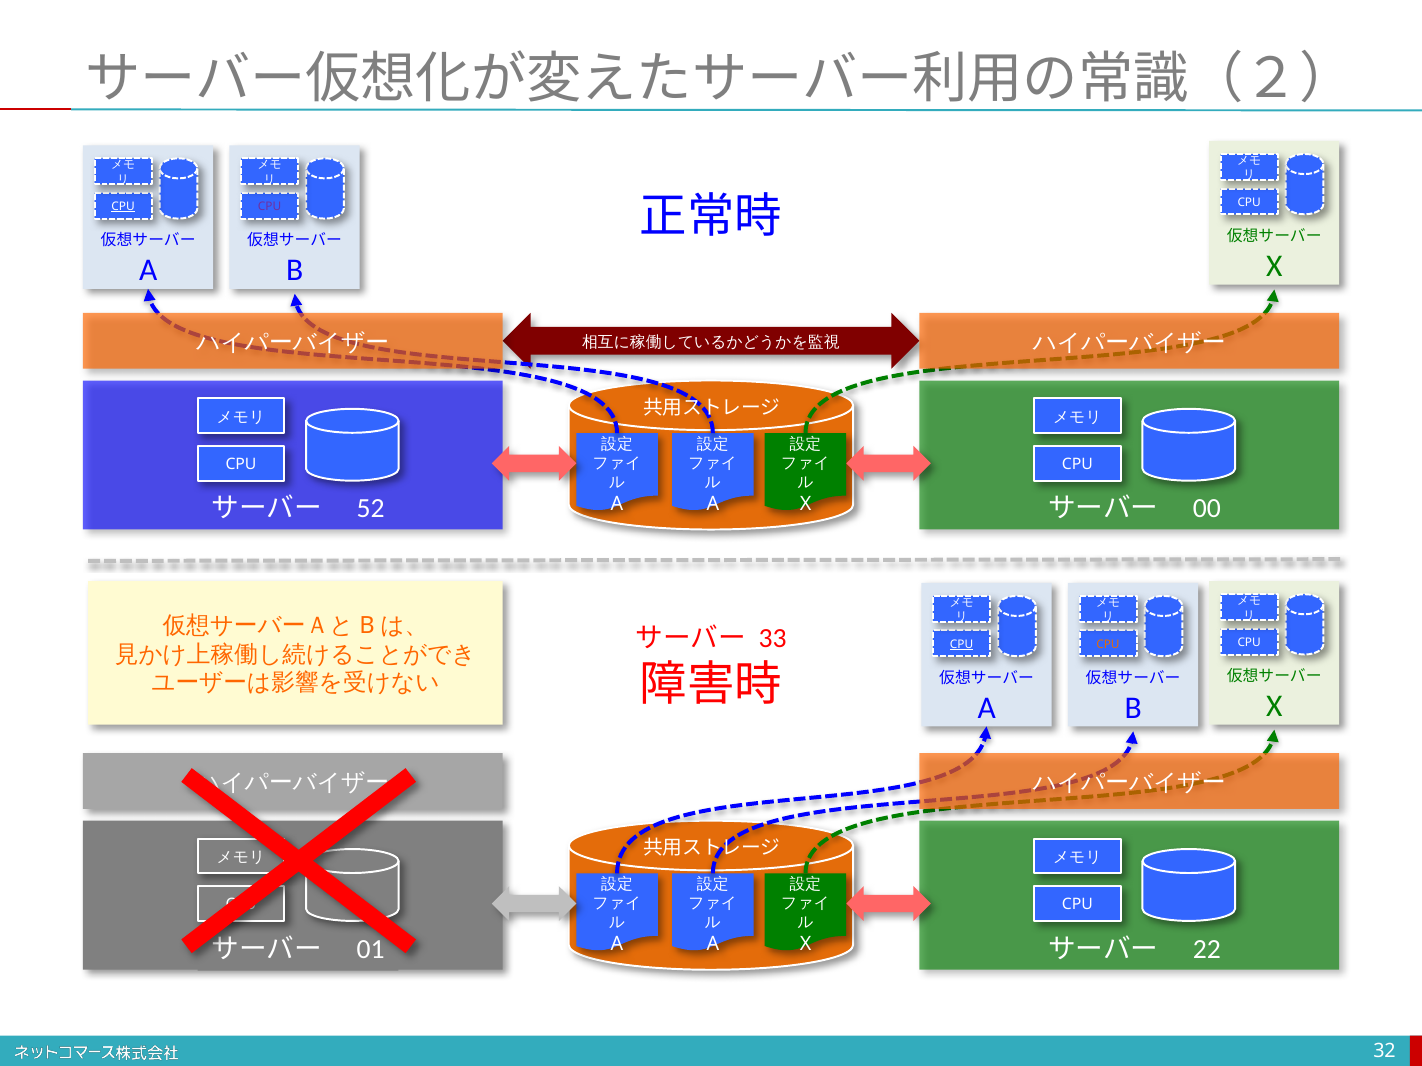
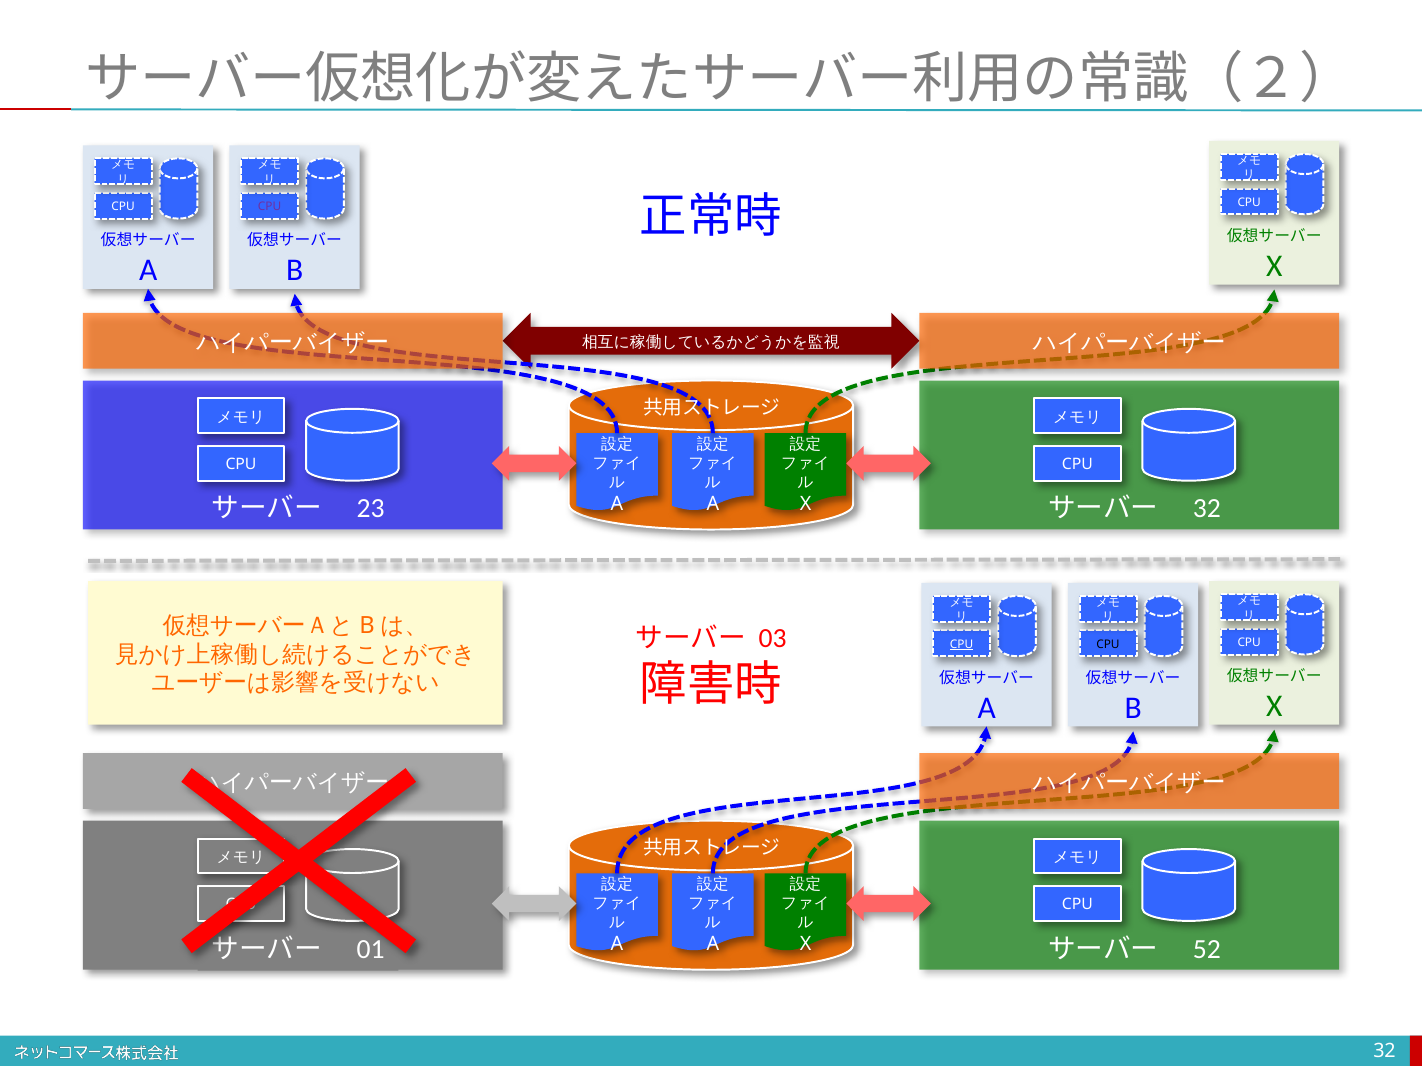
CPU underline: present -> none (123, 207)
52: 52 -> 23 (371, 509)
00: 00 -> 32 (1207, 509)
33: 33 -> 03 (773, 638)
CPU colour: orange -> black (1108, 644)
22: 22 -> 52 (1207, 949)
